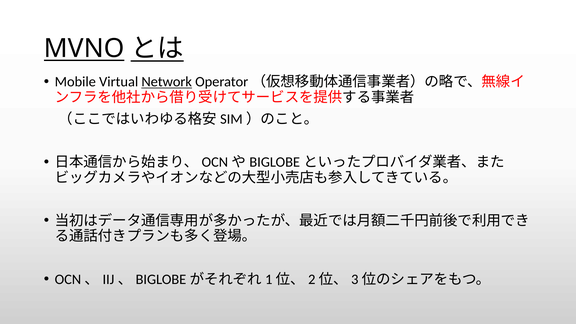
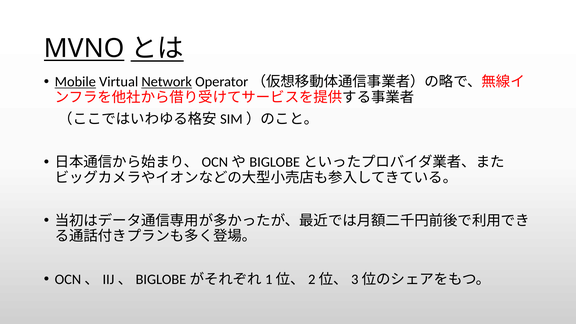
Mobile underline: none -> present (75, 82)
